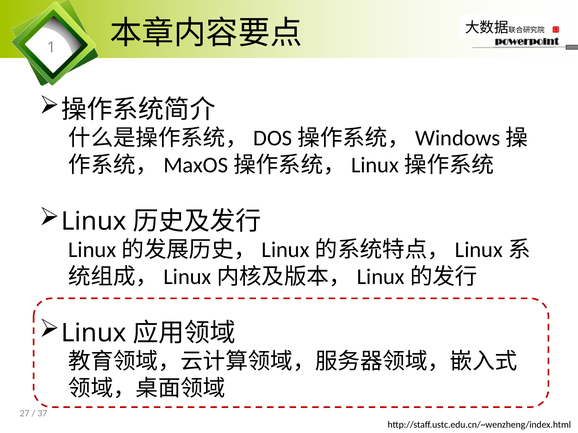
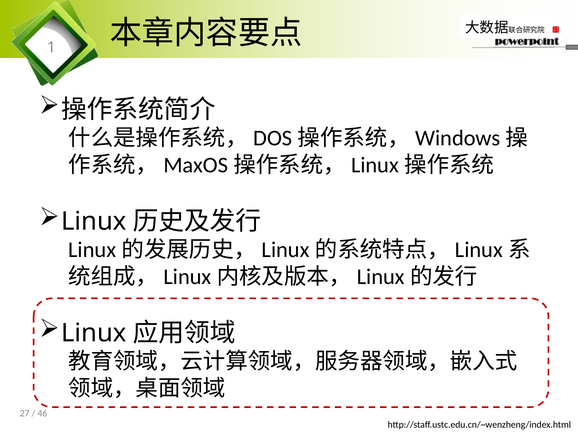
37: 37 -> 46 (42, 414)
